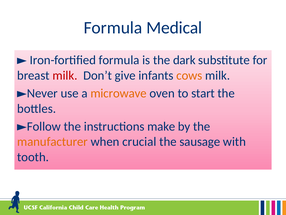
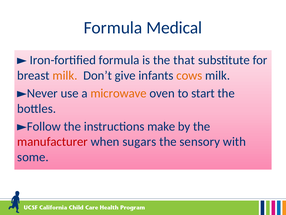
dark: dark -> that (184, 60)
milk colour: red -> orange (65, 75)
manufacturer colour: orange -> red (52, 141)
crucial: crucial -> sugars (139, 141)
sausage: sausage -> sensory (200, 141)
tooth: tooth -> some (33, 157)
